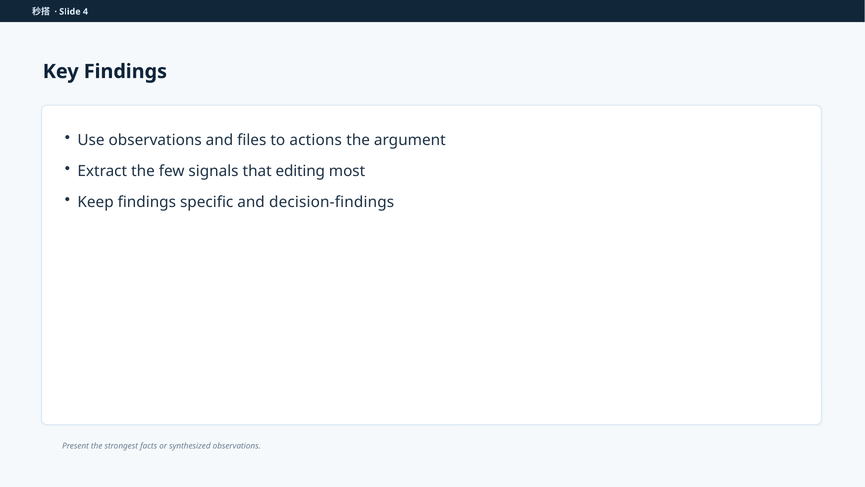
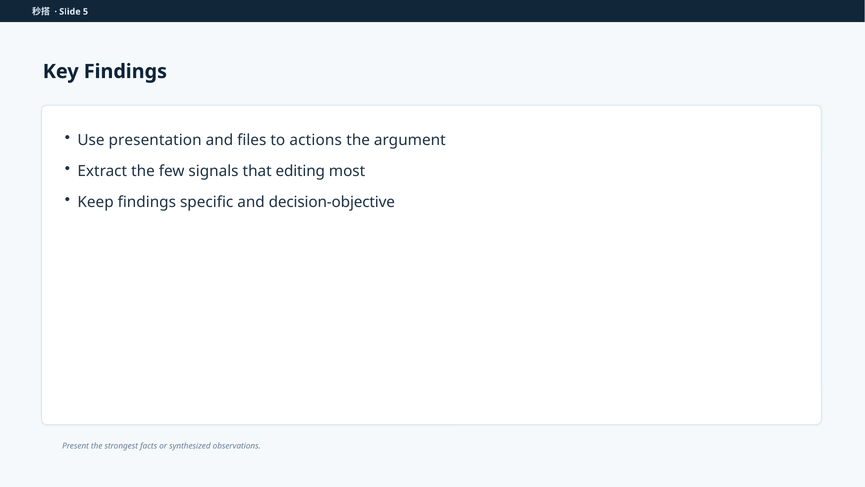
4: 4 -> 5 (85, 12)
Use observations: observations -> presentation (155, 140)
decision-findings: decision-findings -> decision-objective (332, 202)
